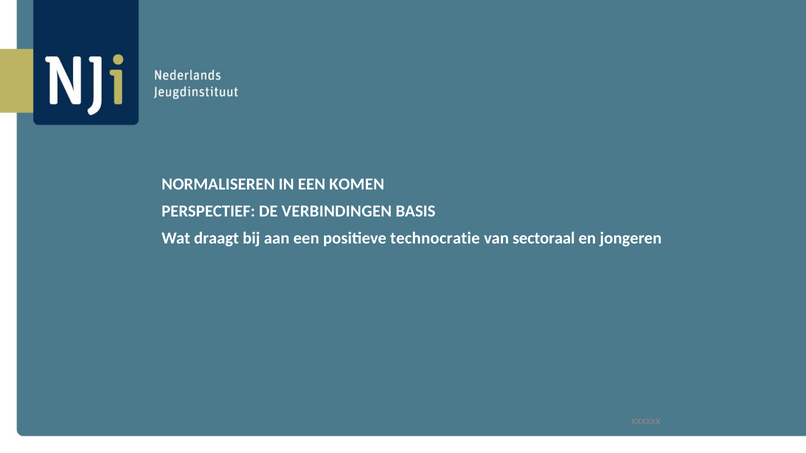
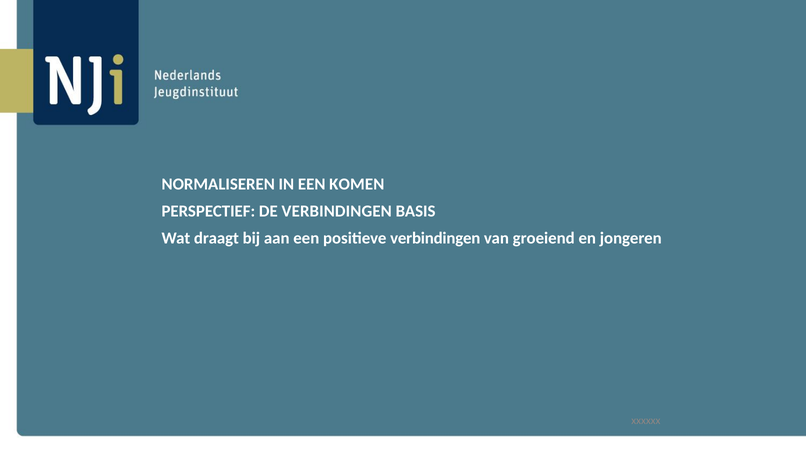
positieve technocratie: technocratie -> verbindingen (435, 238)
sectoraal: sectoraal -> groeiend (544, 238)
